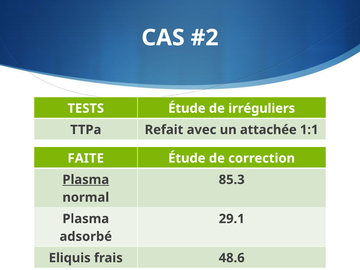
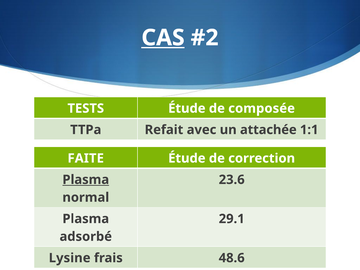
CAS underline: none -> present (163, 38)
irréguliers: irréguliers -> composée (262, 108)
85.3: 85.3 -> 23.6 (232, 180)
Eliquis: Eliquis -> Lysine (70, 258)
